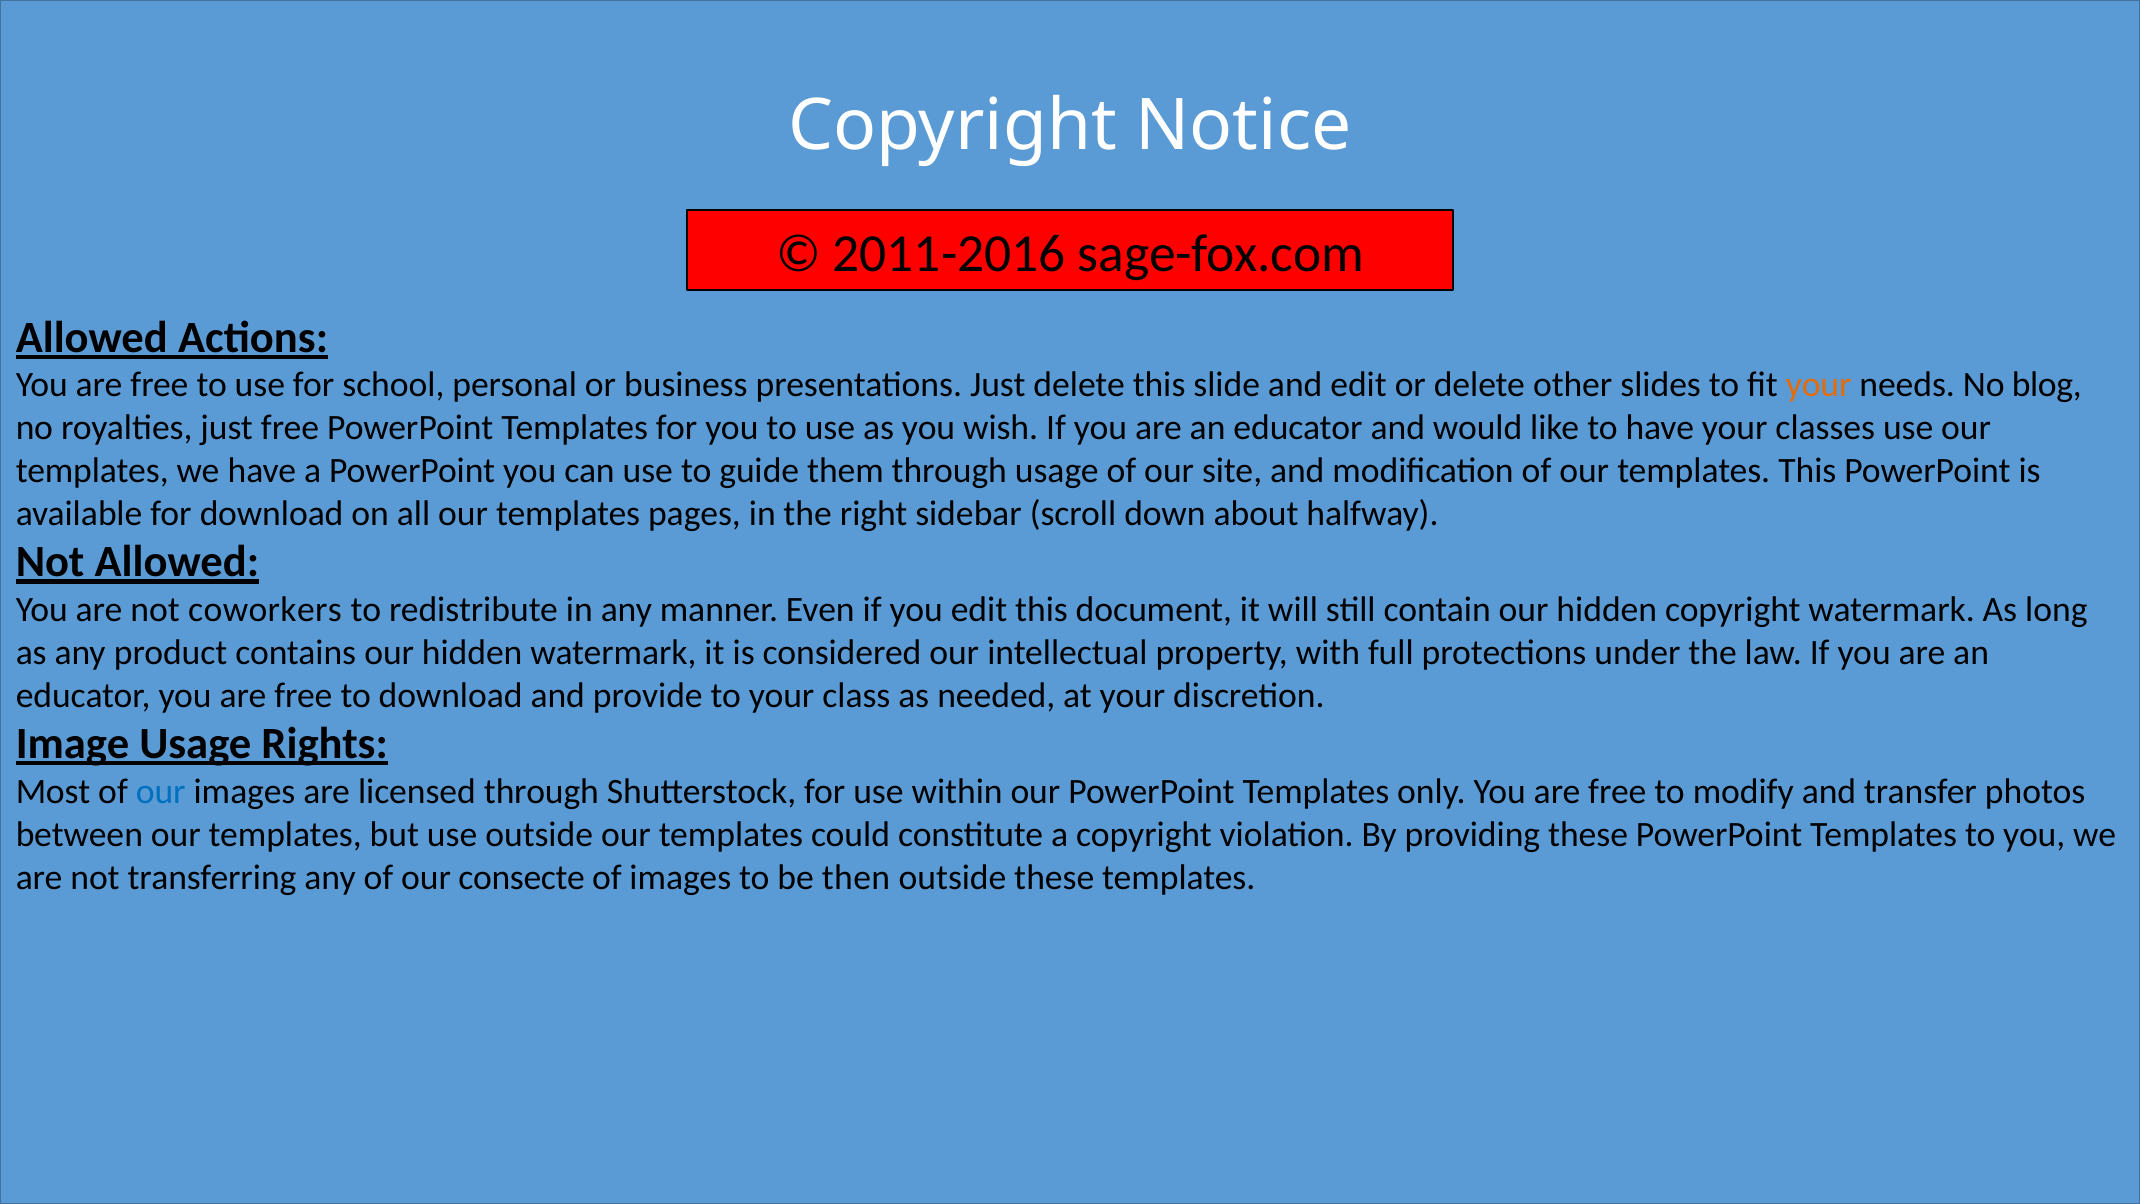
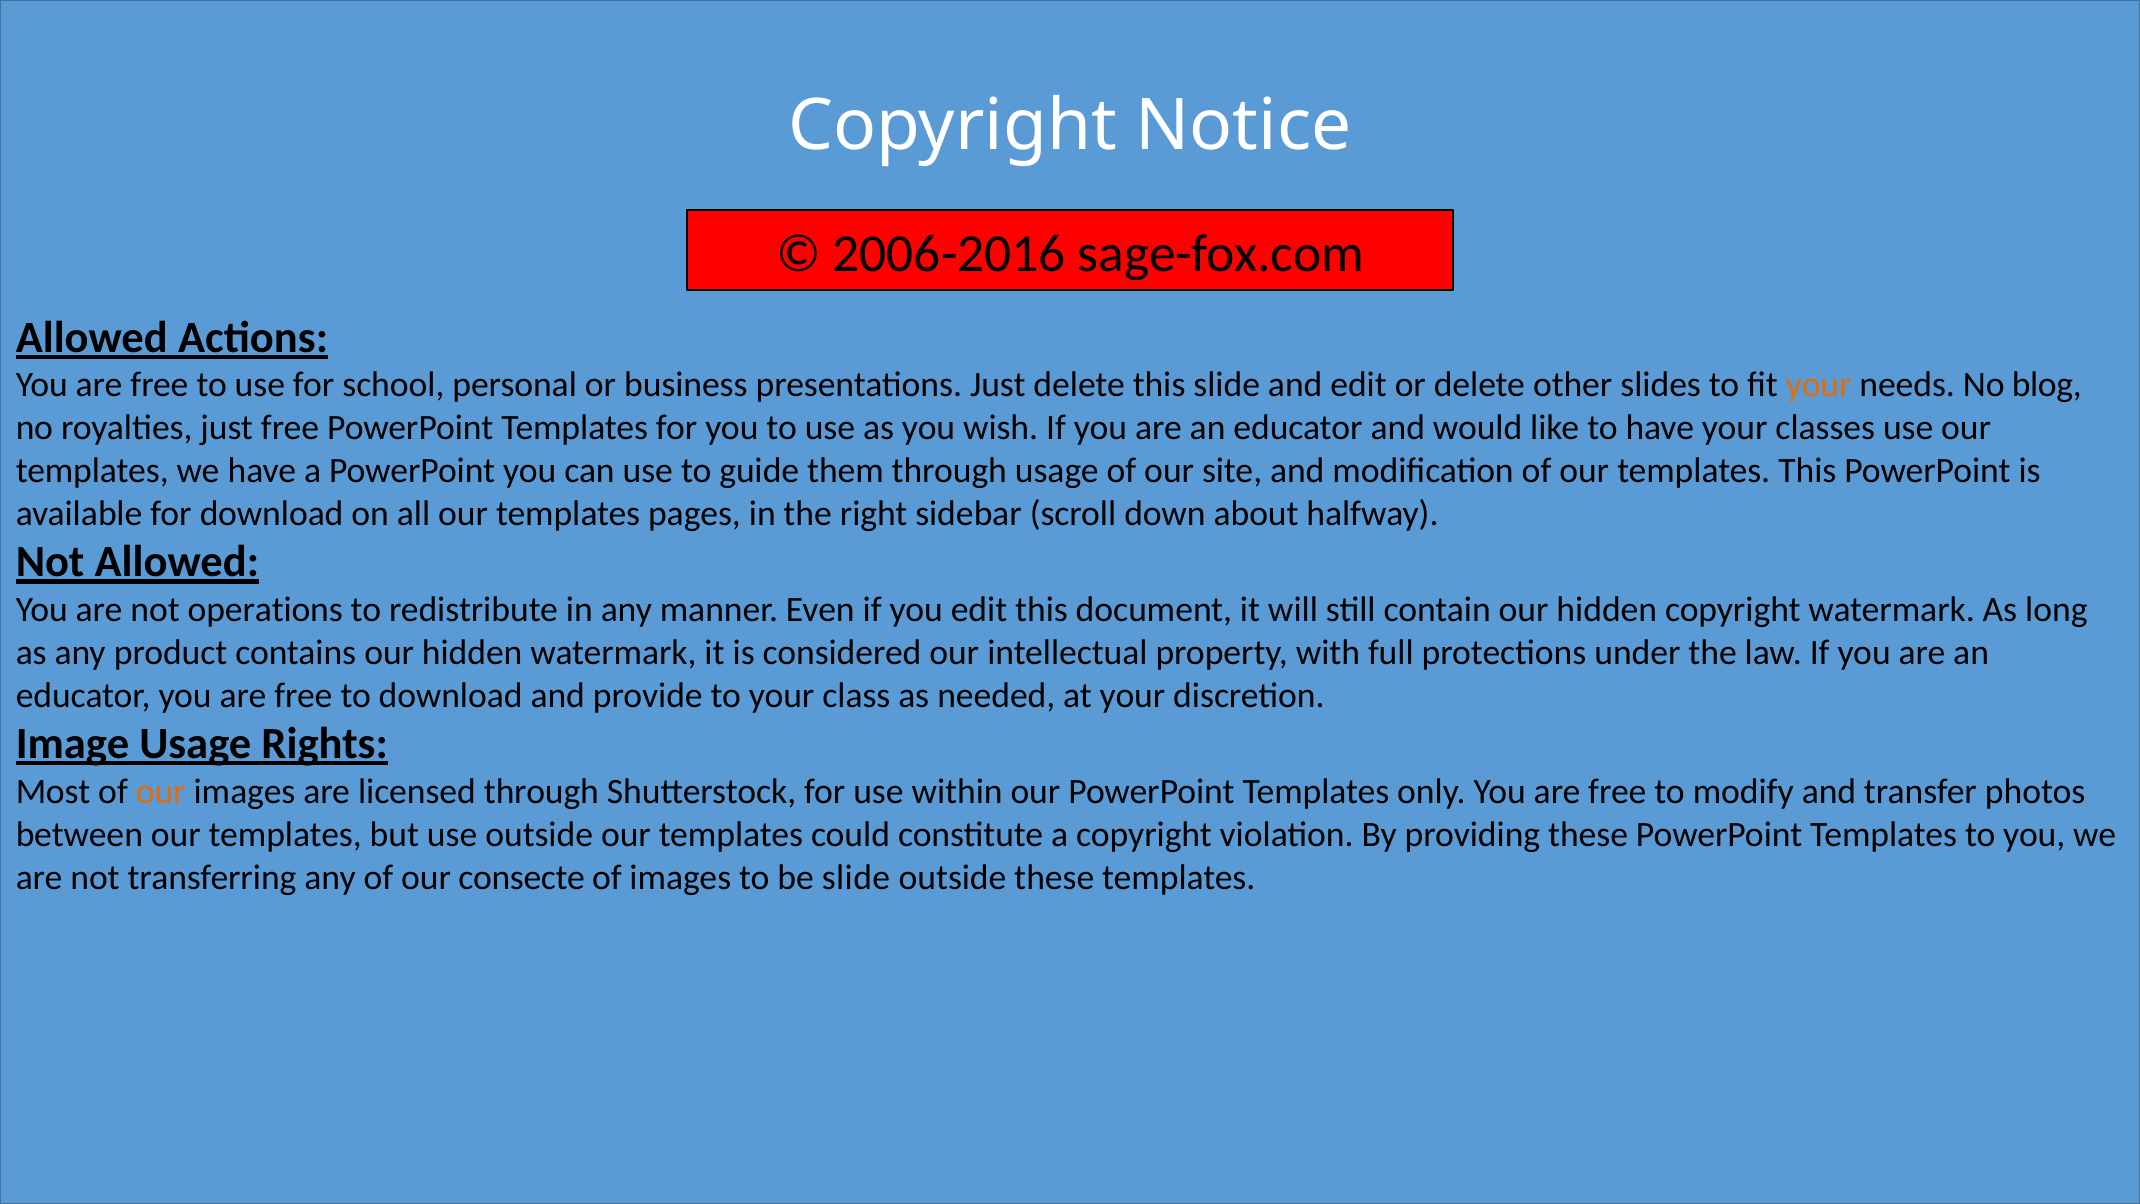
2011-2016: 2011-2016 -> 2006-2016 (949, 254)
coworkers: coworkers -> operations (265, 610)
our colour: blue -> orange (161, 791)
be then: then -> slide (856, 877)
